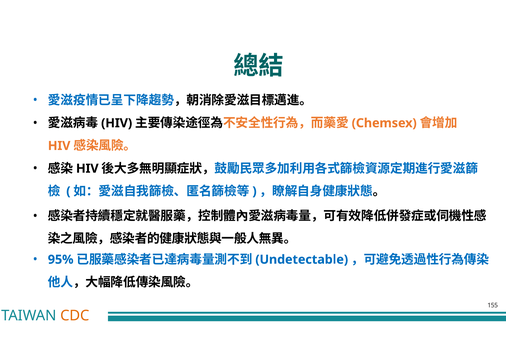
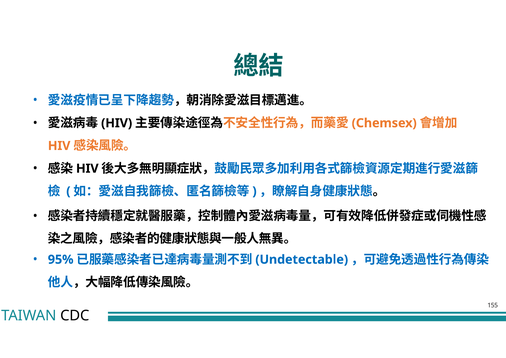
CDC colour: orange -> black (75, 315)
